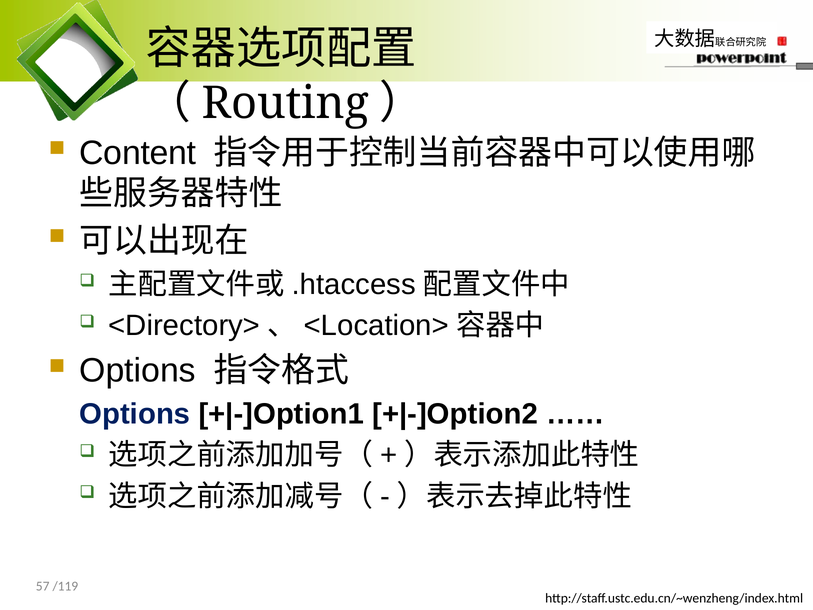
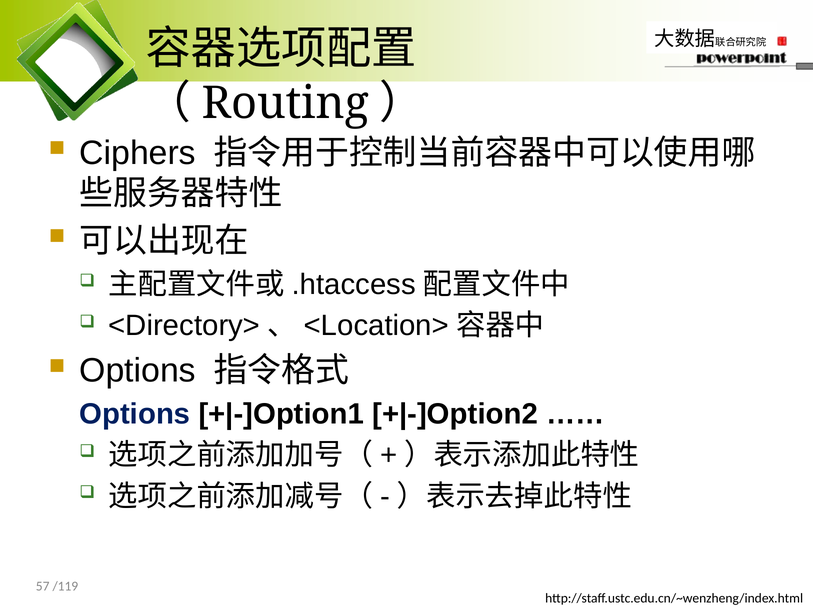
Content: Content -> Ciphers (138, 153)
